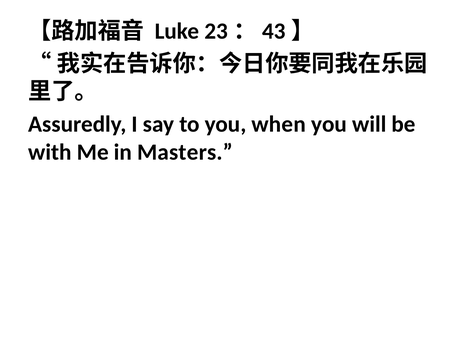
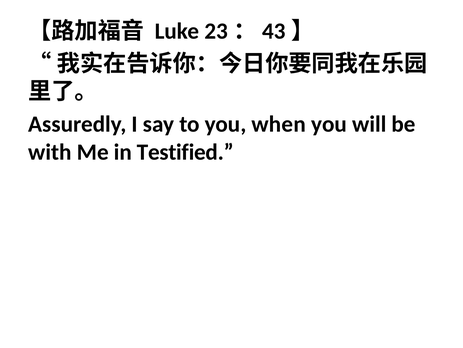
Masters: Masters -> Testified (185, 152)
